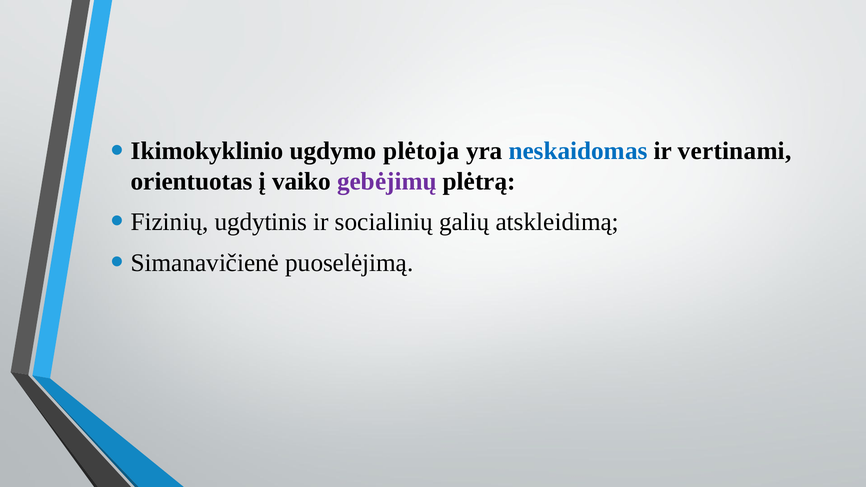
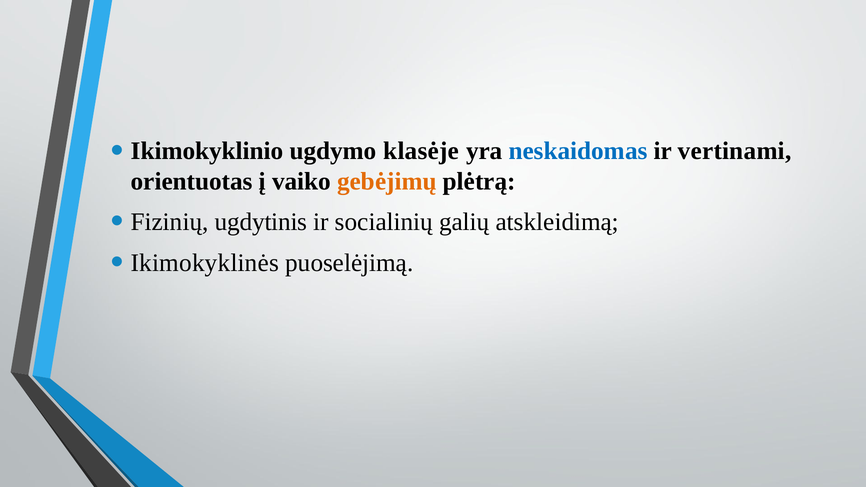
plėtoja: plėtoja -> klasėje (421, 151)
gebėjimų colour: purple -> orange (387, 181)
Simanavičienė: Simanavičienė -> Ikimokyklinės (205, 263)
